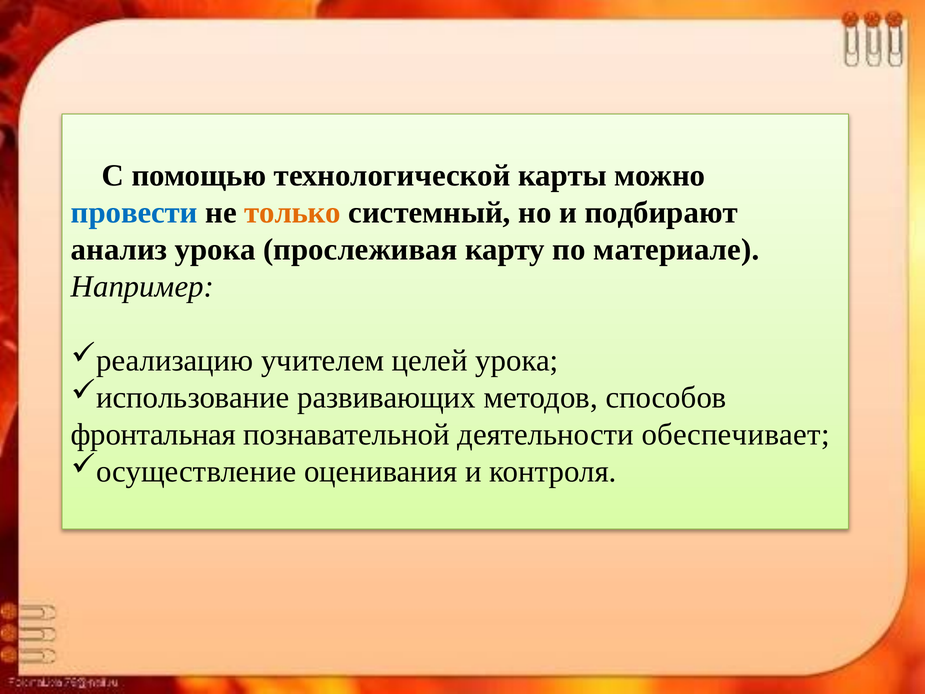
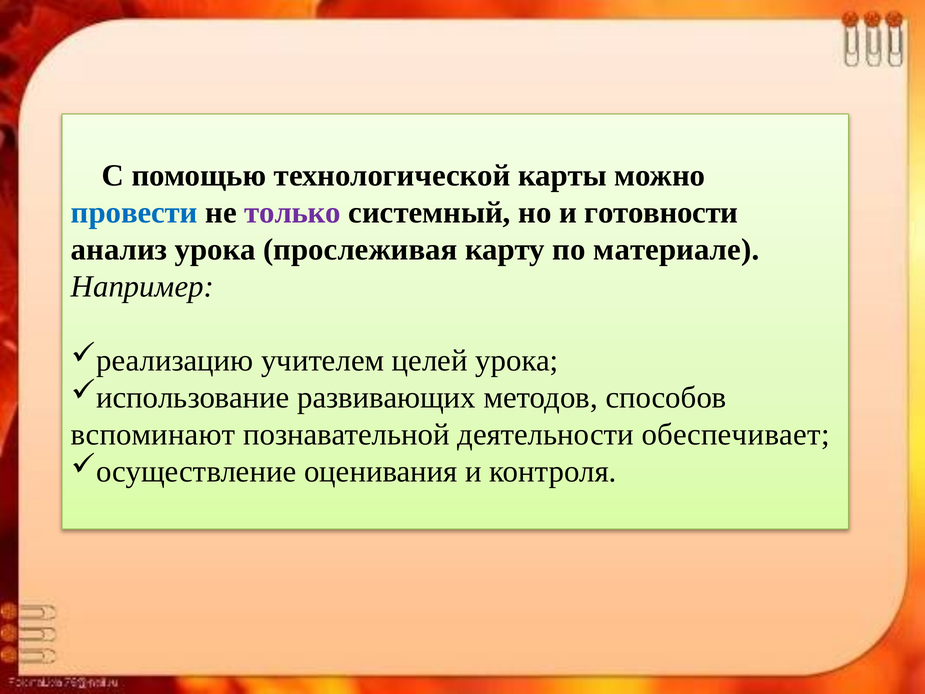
только colour: orange -> purple (293, 213)
подбирают: подбирают -> готовности (661, 213)
фронтальная: фронтальная -> вспоминают (153, 435)
